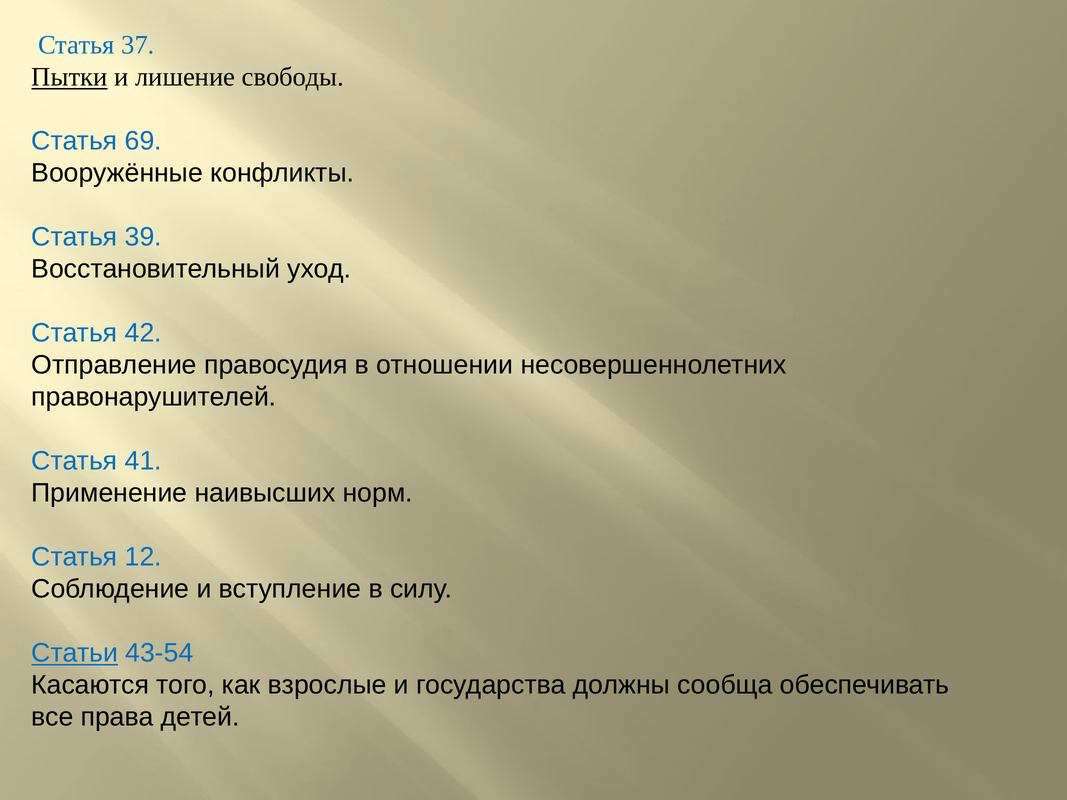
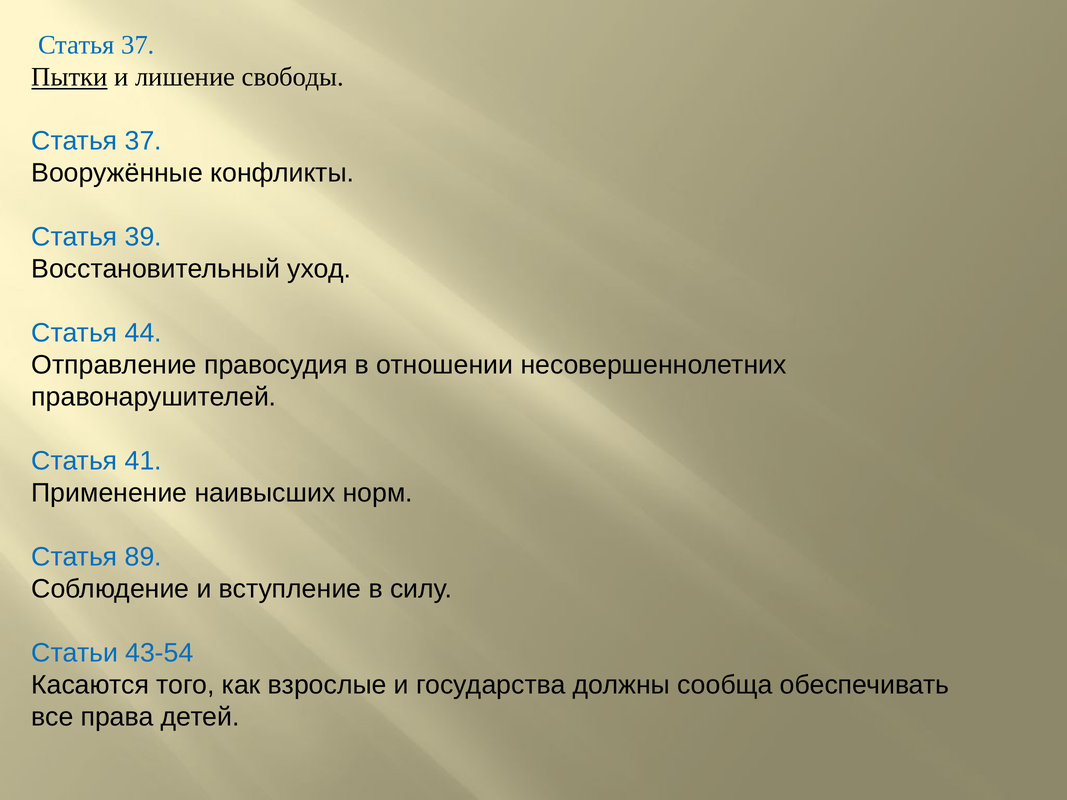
69: 69 -> 37 (143, 141)
42: 42 -> 44 (143, 333)
12: 12 -> 89 (143, 557)
Статьи underline: present -> none (75, 653)
